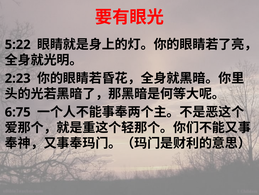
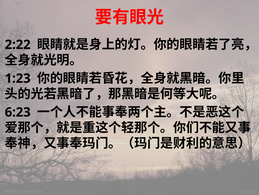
5:22: 5:22 -> 2:22 (18, 45)
2:23: 2:23 -> 1:23 (18, 78)
6:75: 6:75 -> 6:23 (18, 112)
